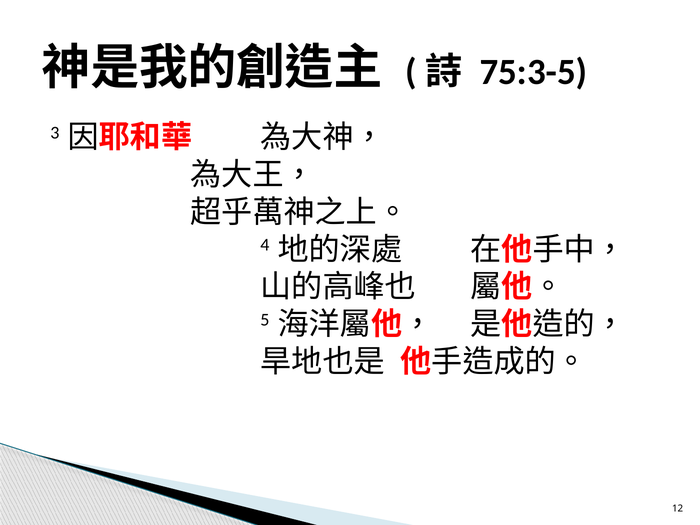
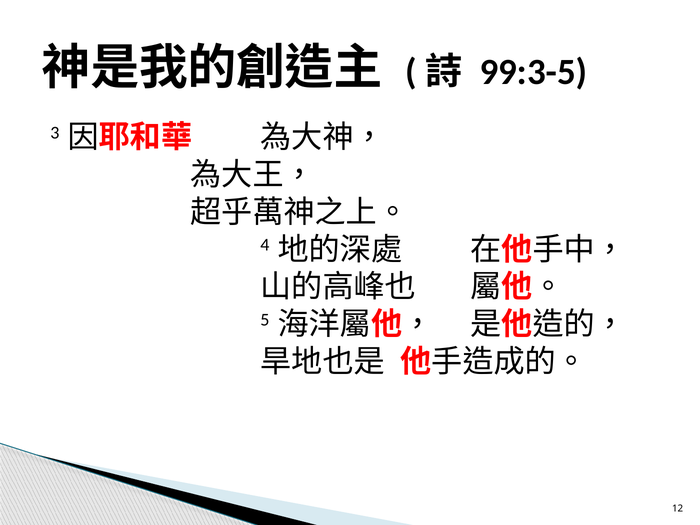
75:3-5: 75:3-5 -> 99:3-5 (533, 72)
